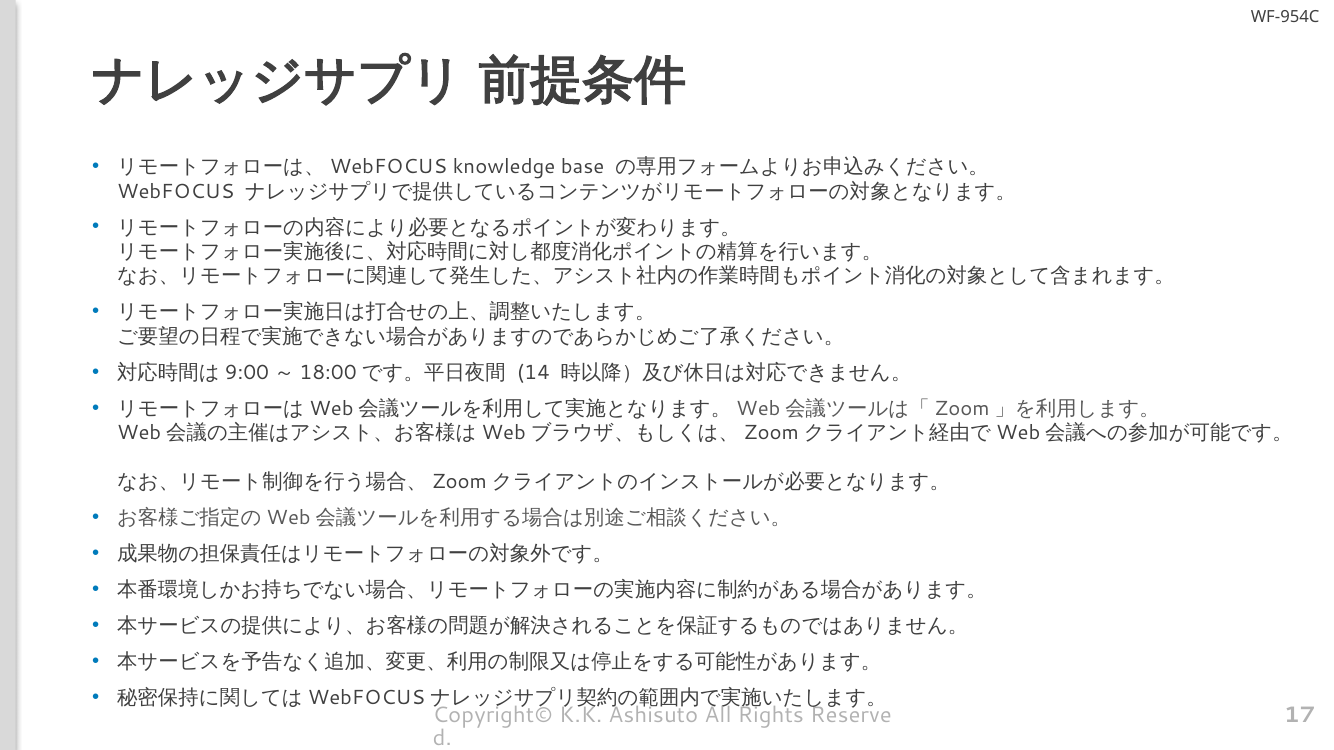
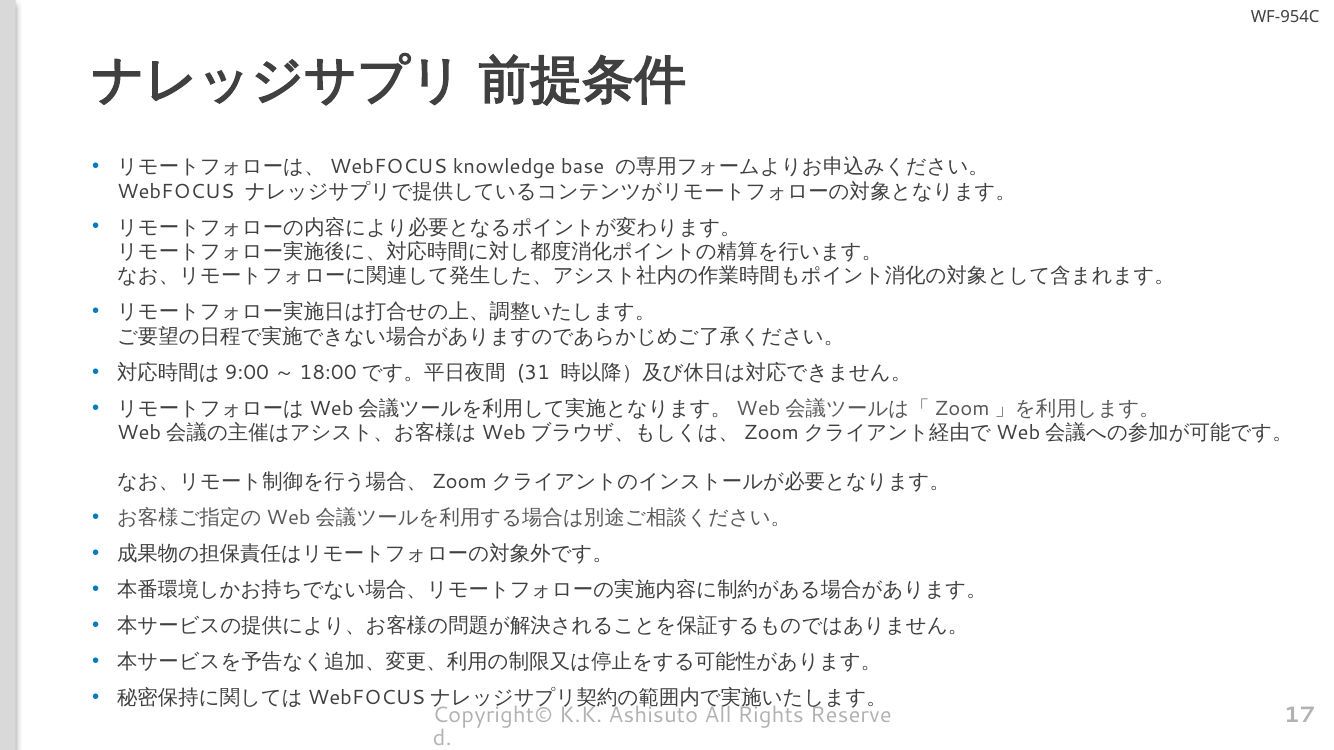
14: 14 -> 31 (533, 373)
